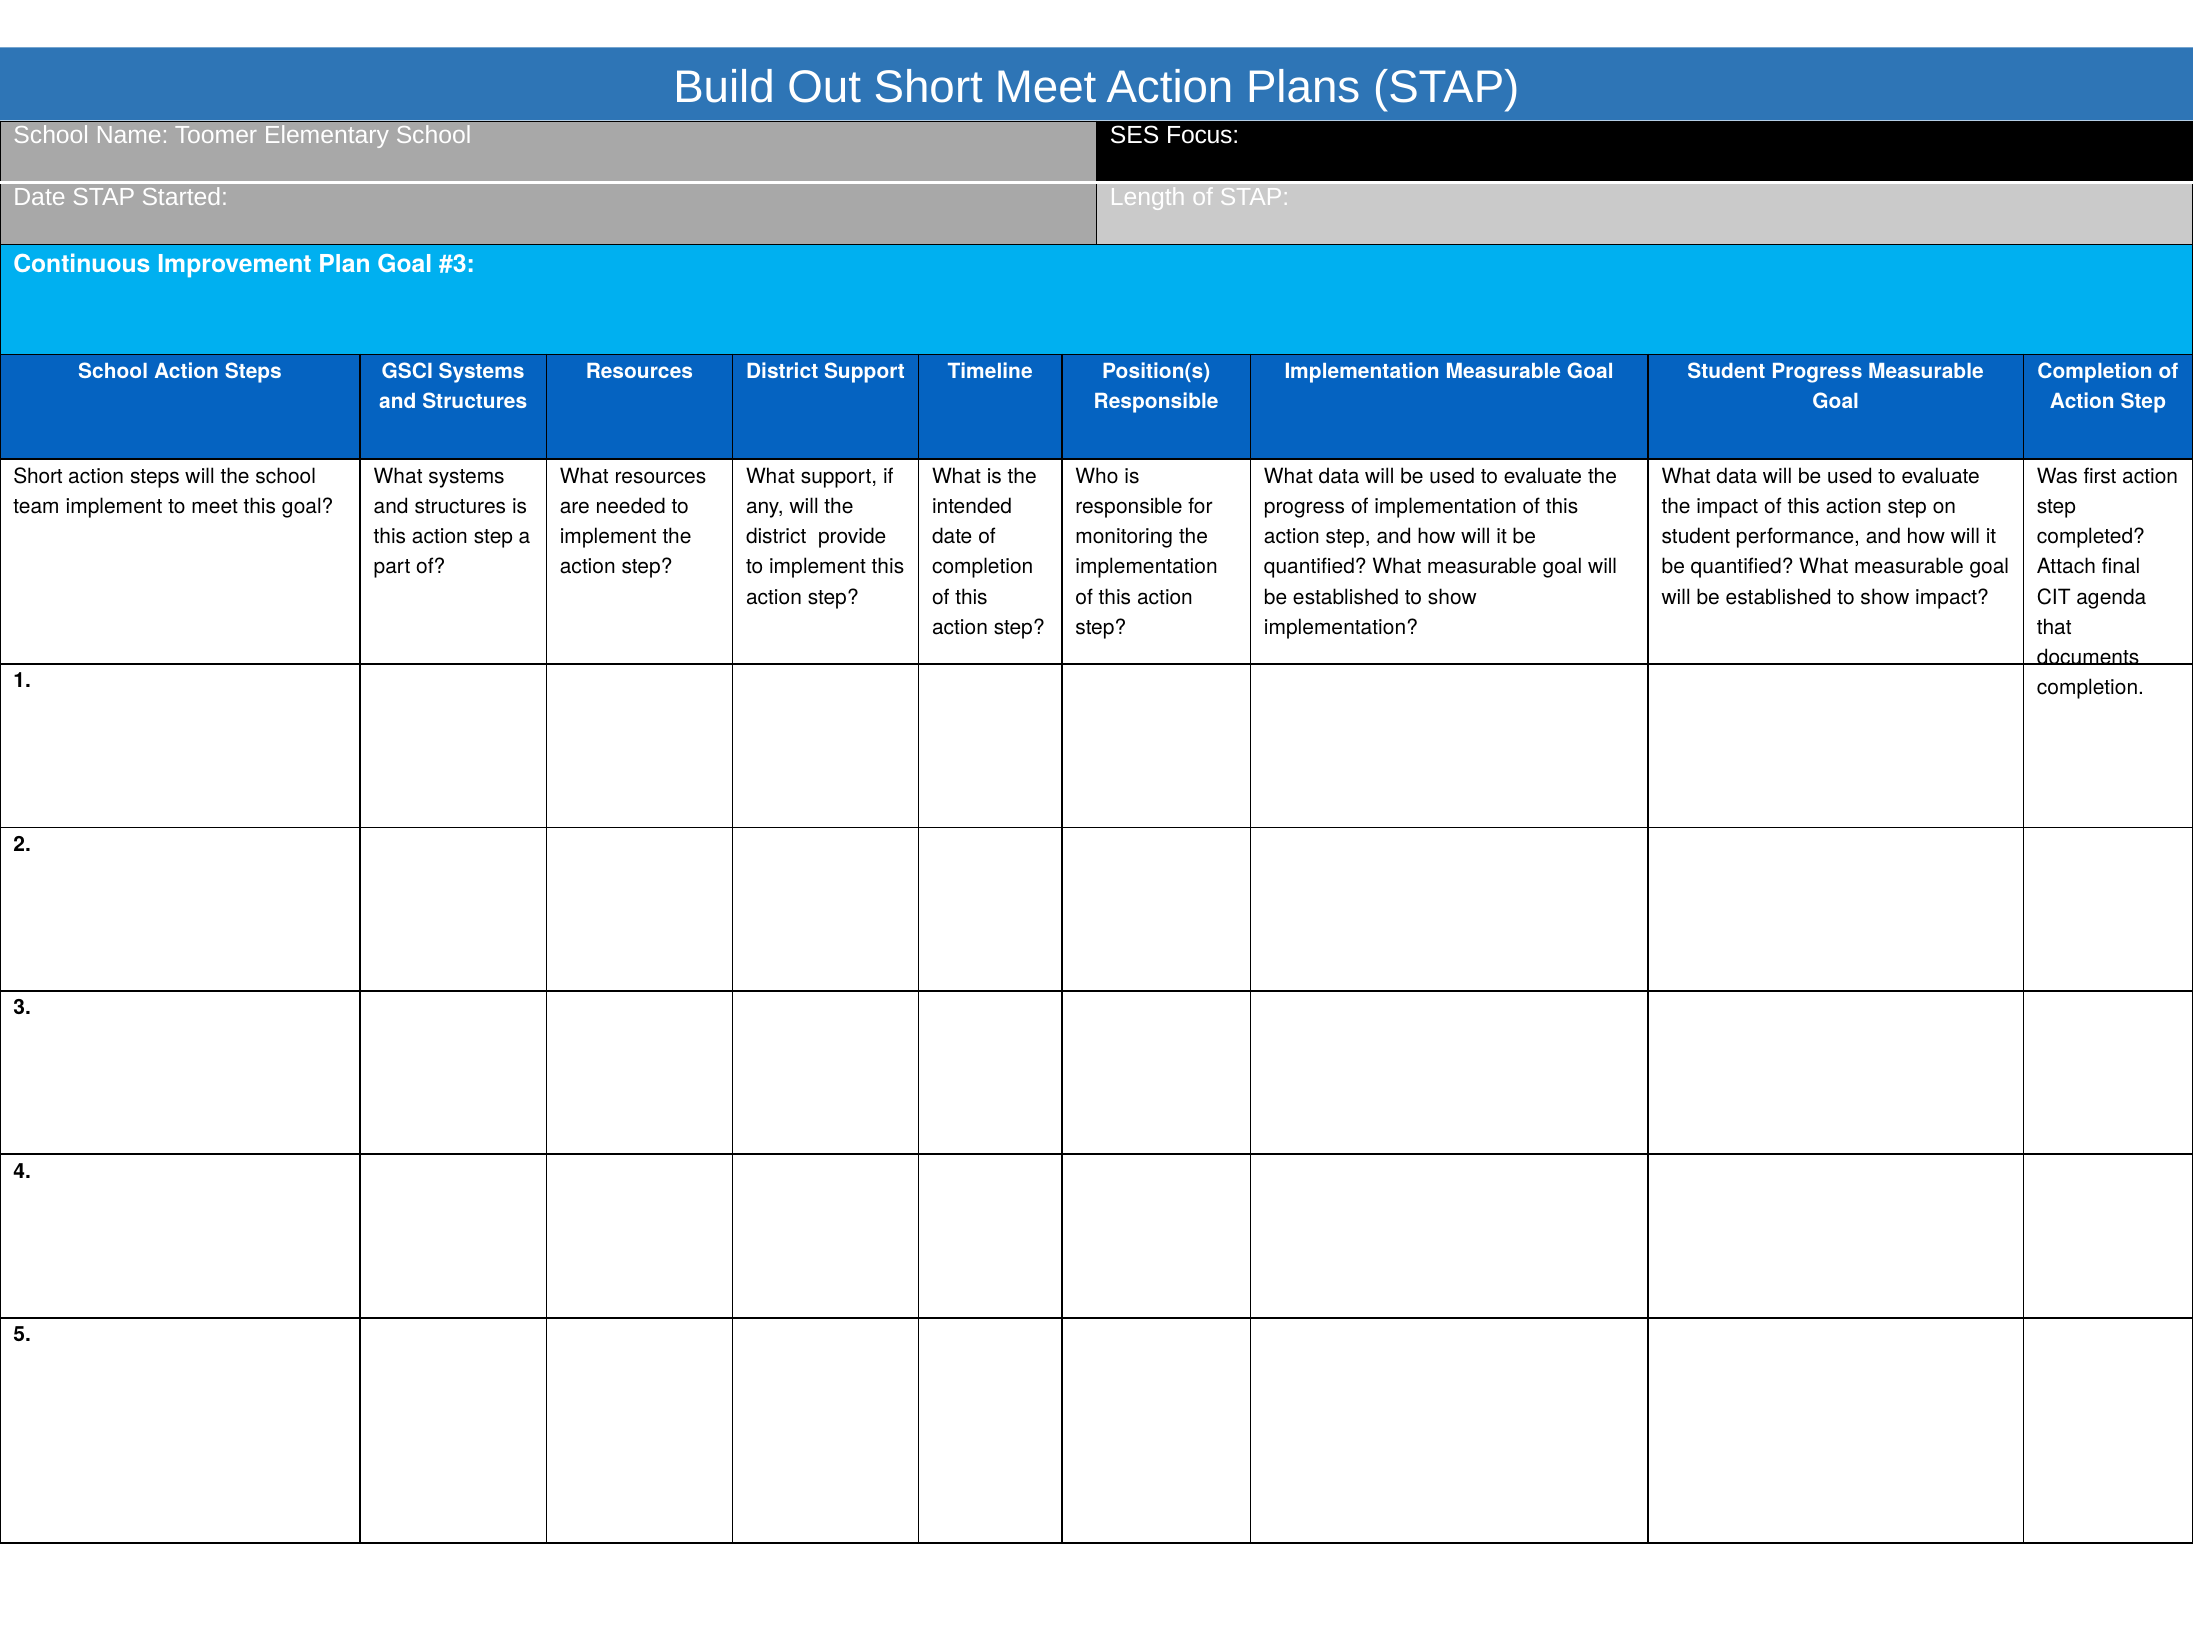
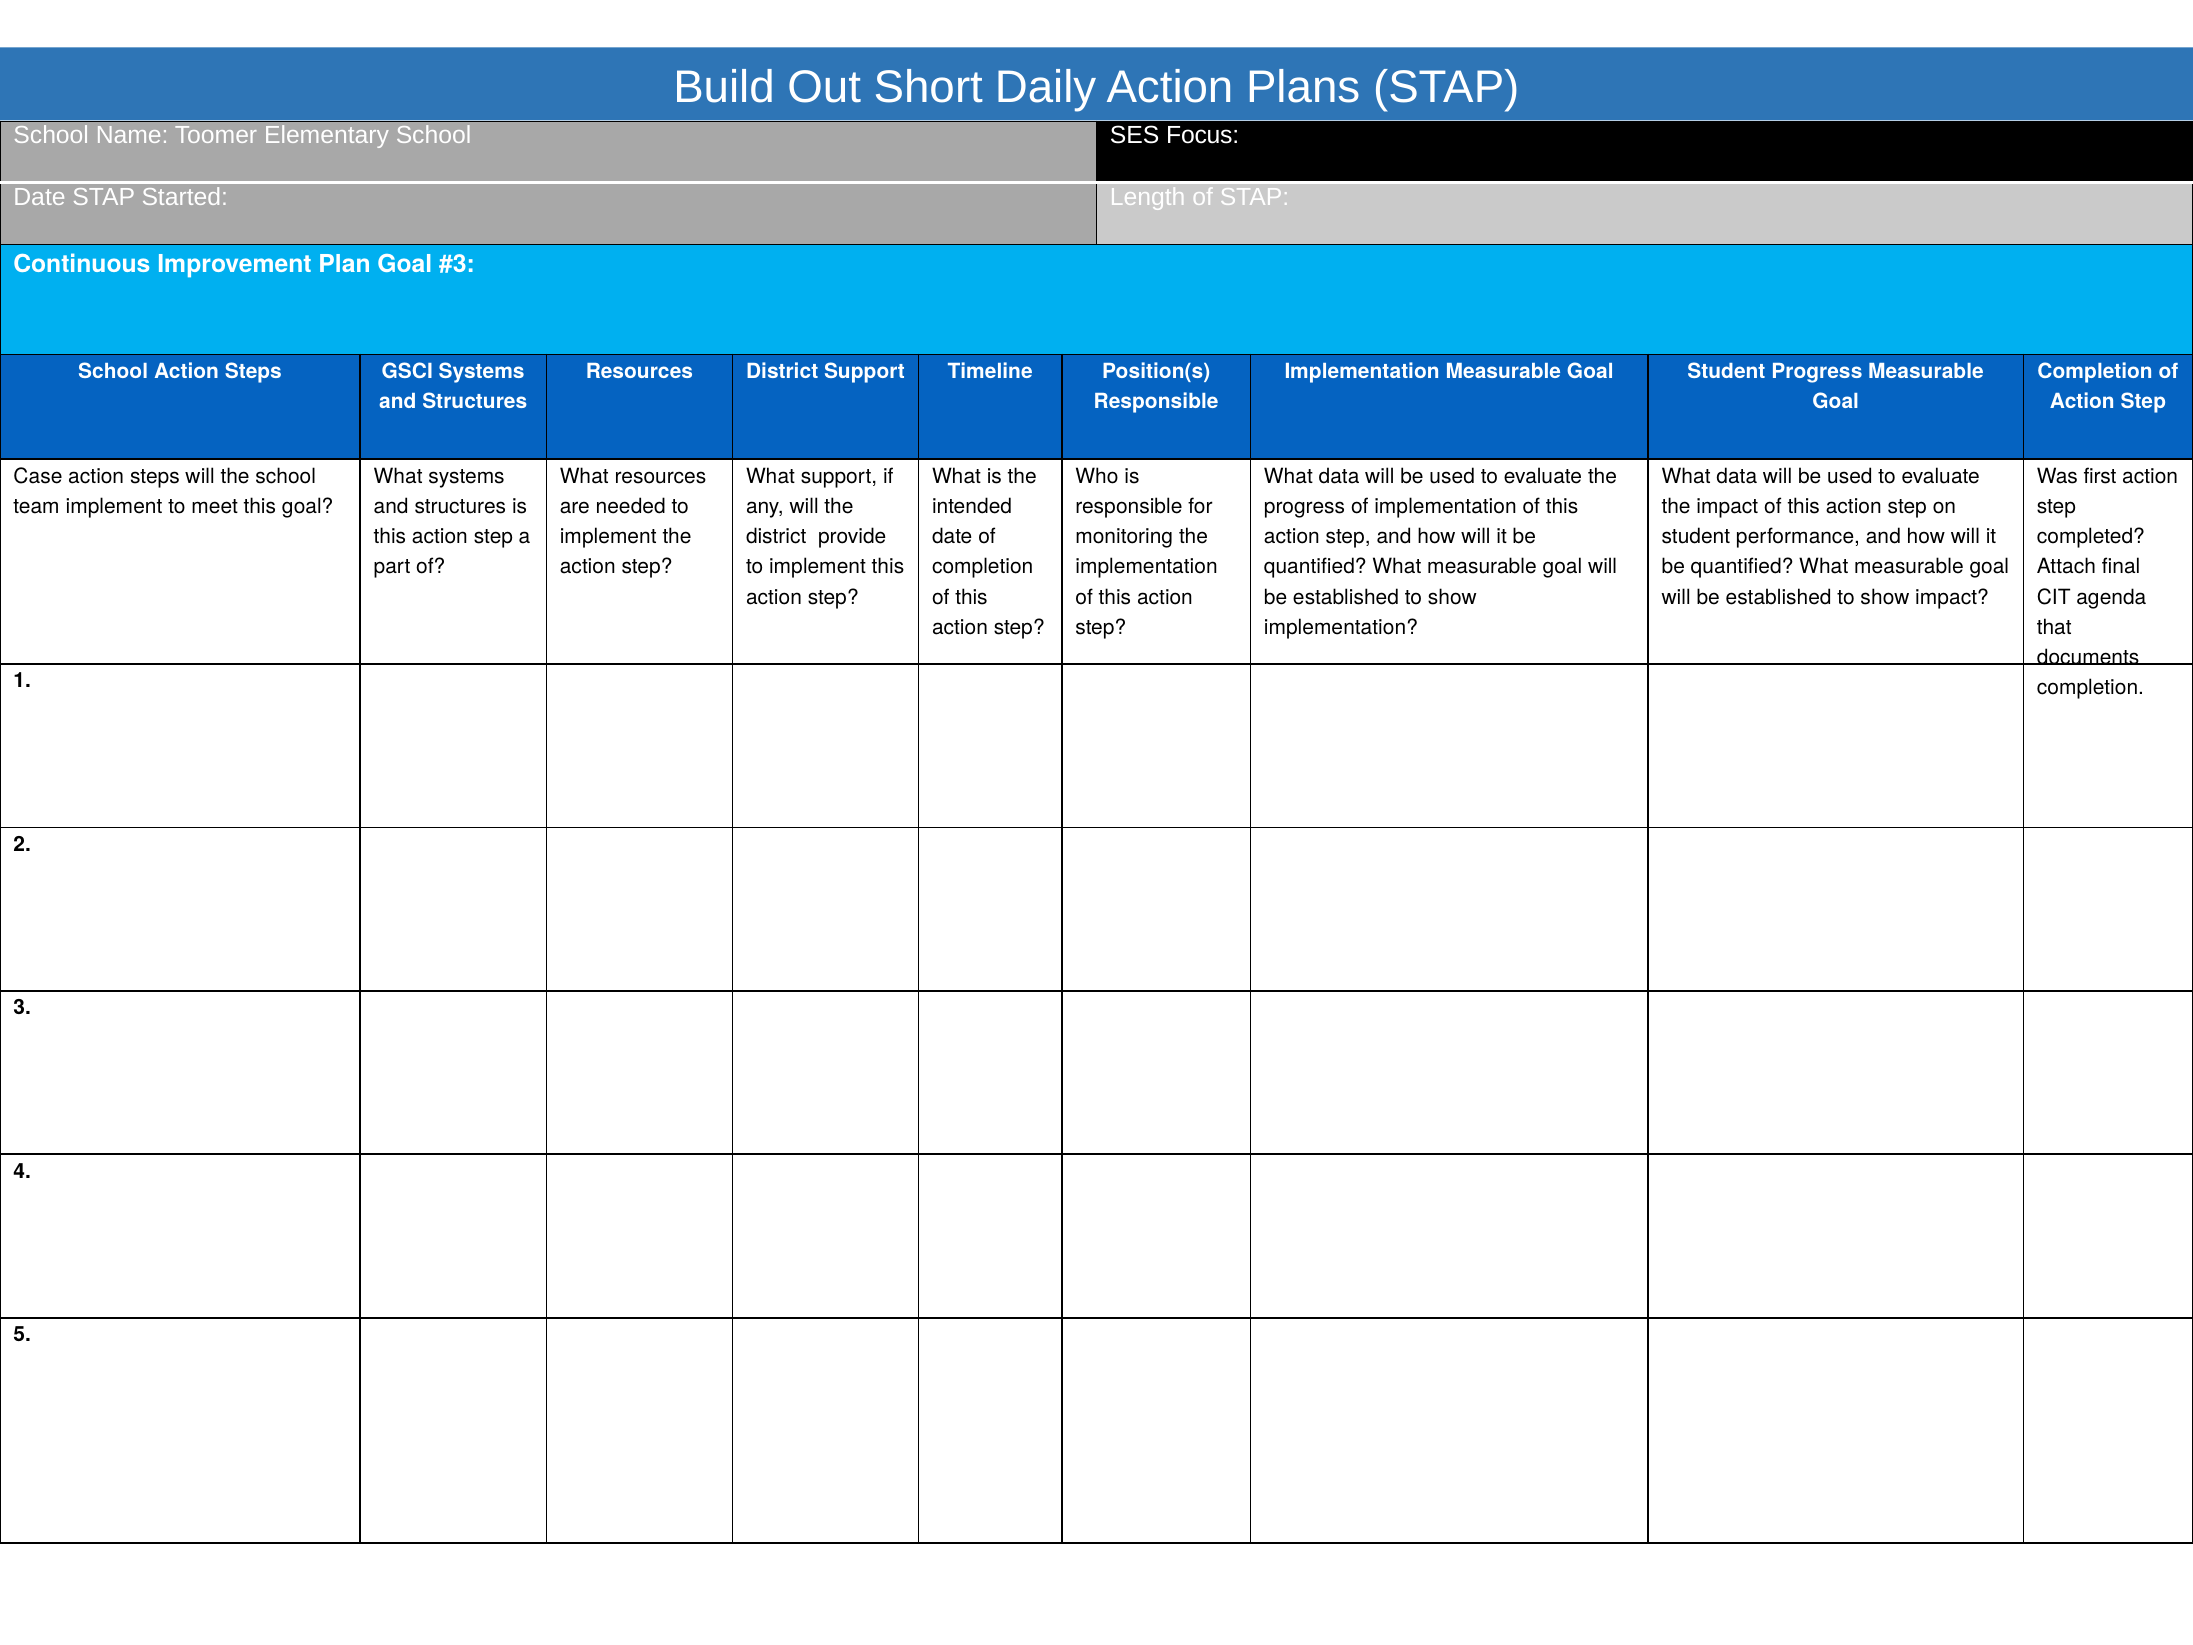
Short Meet: Meet -> Daily (1046, 87)
Short: Short -> Case (38, 476)
